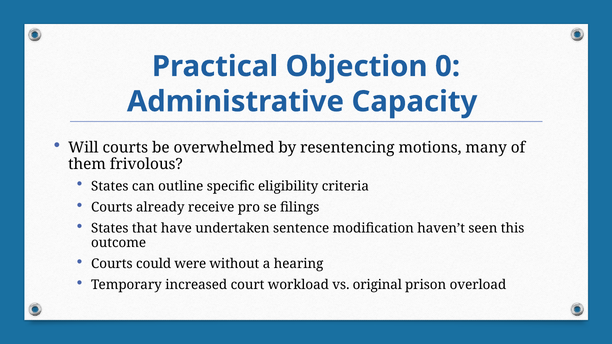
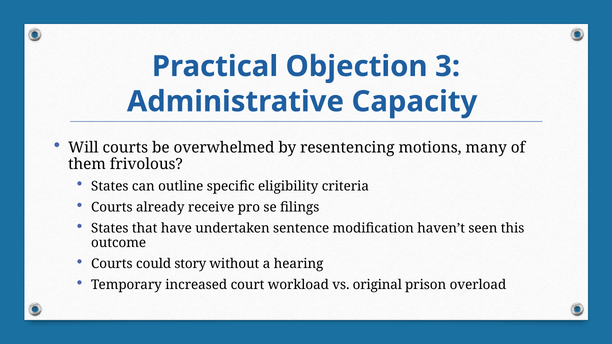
0: 0 -> 3 (448, 66)
were: were -> story (190, 264)
